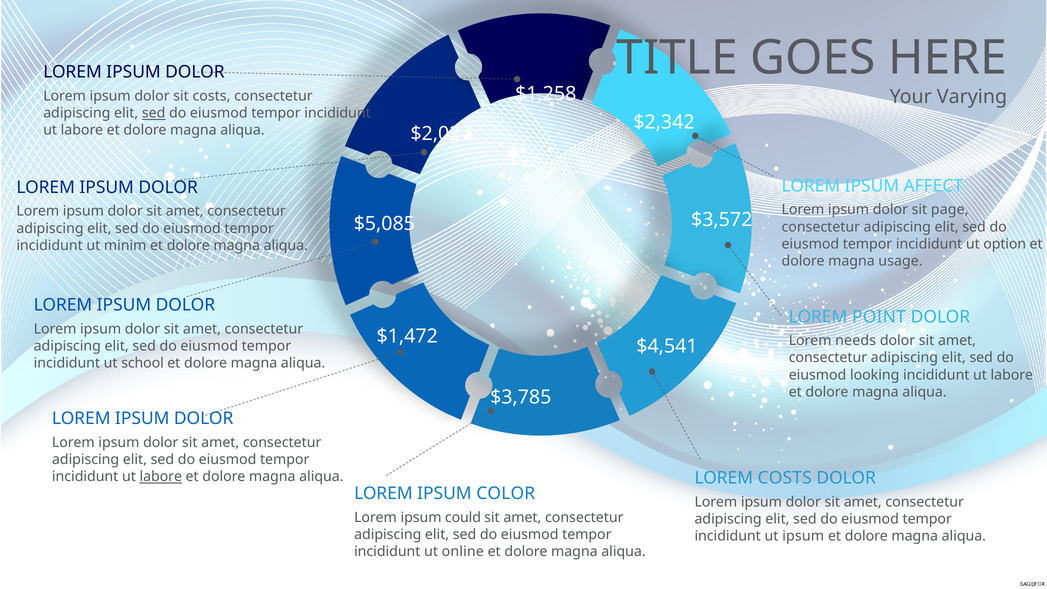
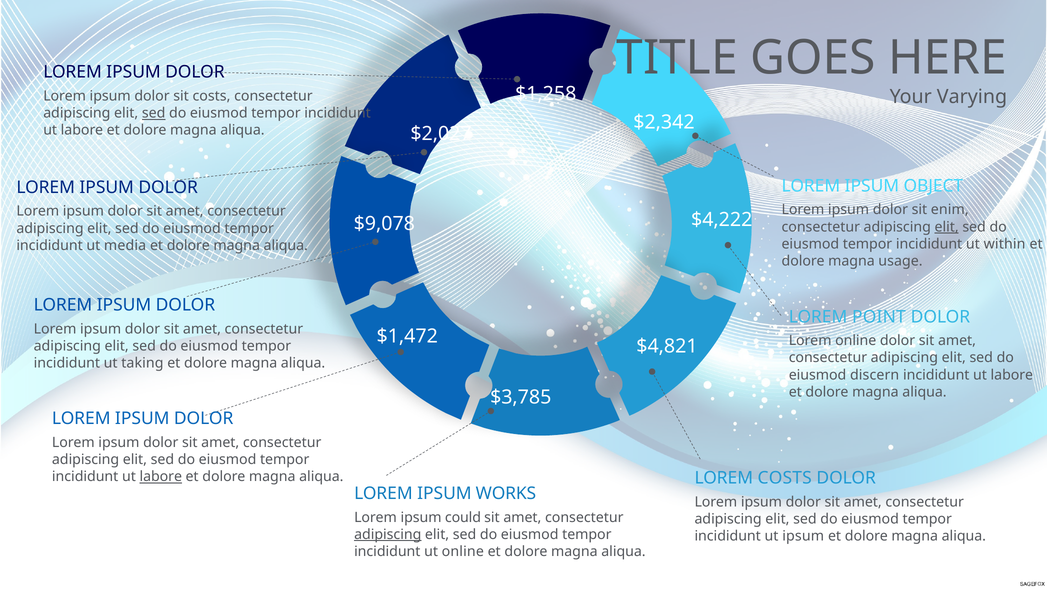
AFFECT: AFFECT -> OBJECT (933, 186)
page: page -> enim (950, 210)
$3,572: $3,572 -> $4,222 (722, 220)
$5,085: $5,085 -> $9,078 (384, 224)
elit underline: none -> present (947, 227)
option: option -> within (1005, 244)
minim: minim -> media (125, 245)
Lorem needs: needs -> online (856, 341)
$4,541: $4,541 -> $4,821 (667, 346)
school: school -> taking (142, 363)
looking: looking -> discern (875, 375)
COLOR: COLOR -> WORKS (506, 493)
adipiscing underline: none -> present (388, 535)
